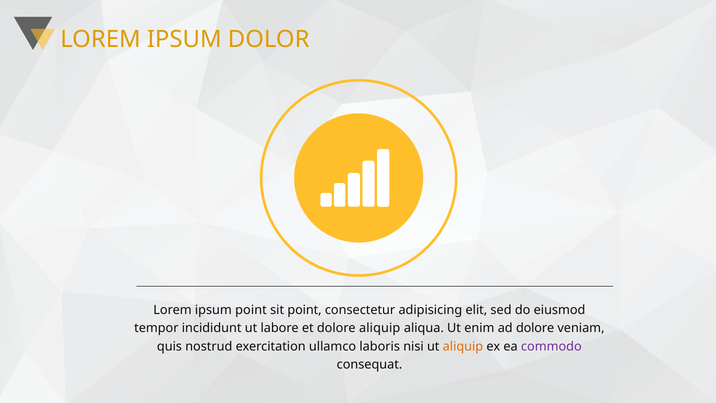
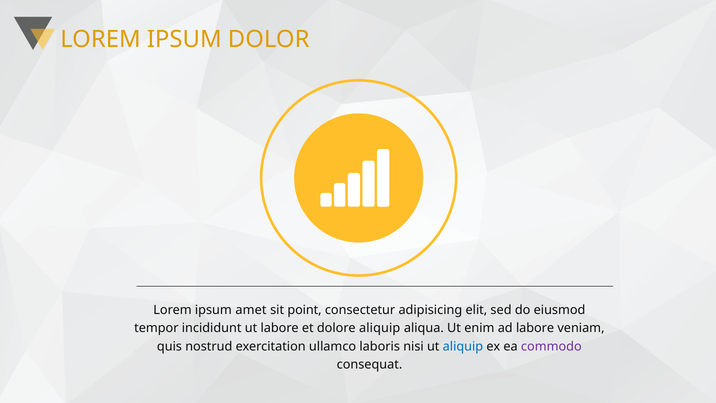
ipsum point: point -> amet (251, 310)
ad dolore: dolore -> labore (535, 328)
aliquip colour: orange -> blue (463, 346)
